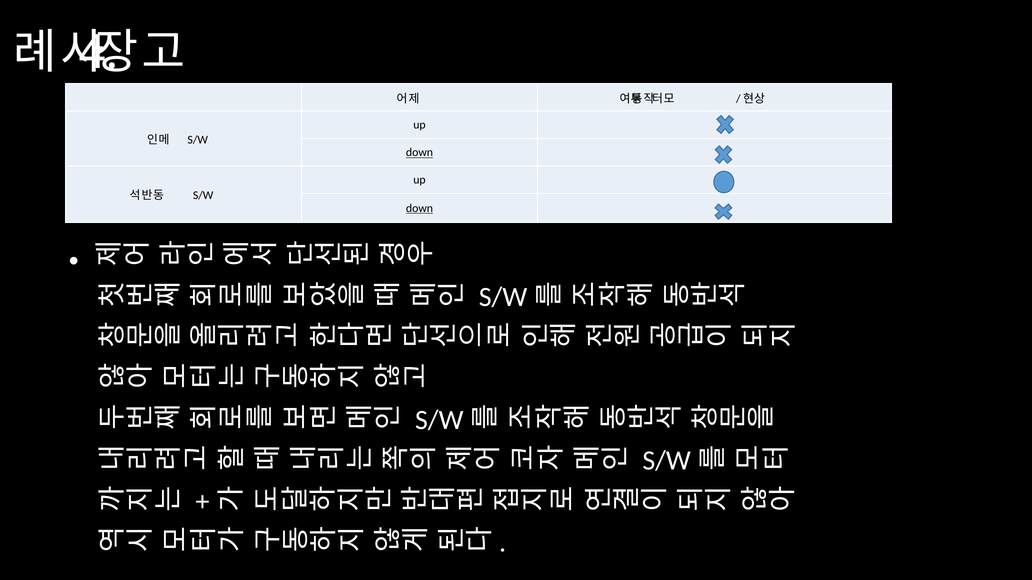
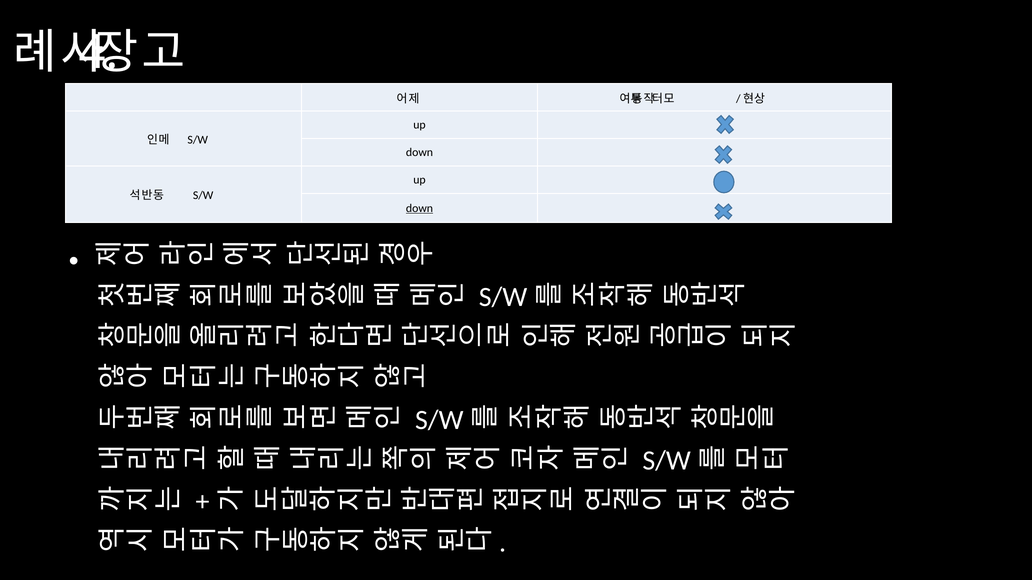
down underline: present -> none (419, 153)
